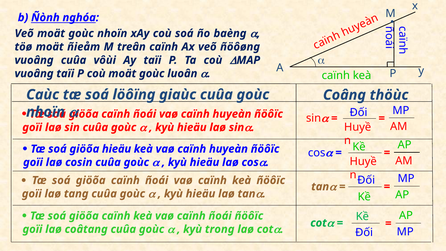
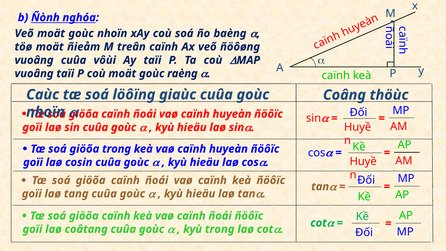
luoân: luoân -> raèng (182, 74)
giöõa hieäu: hieäu -> trong (117, 149)
